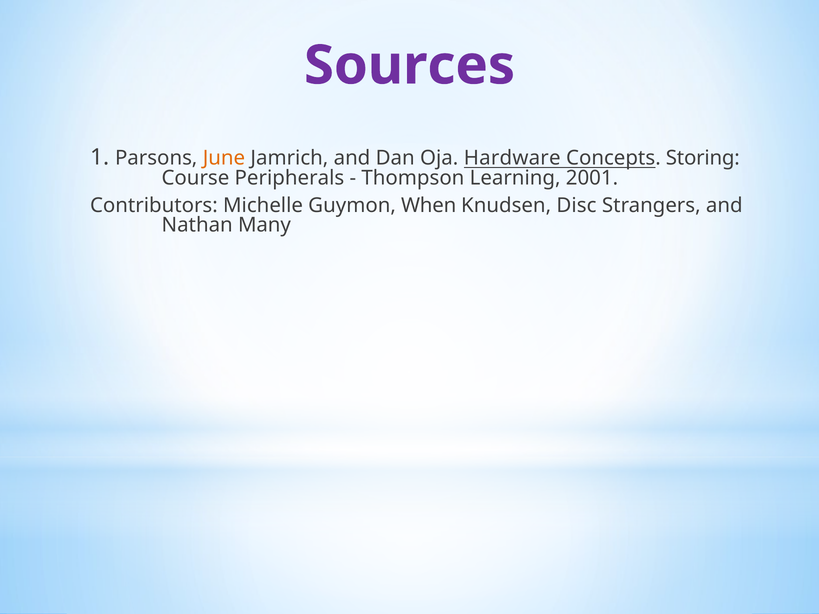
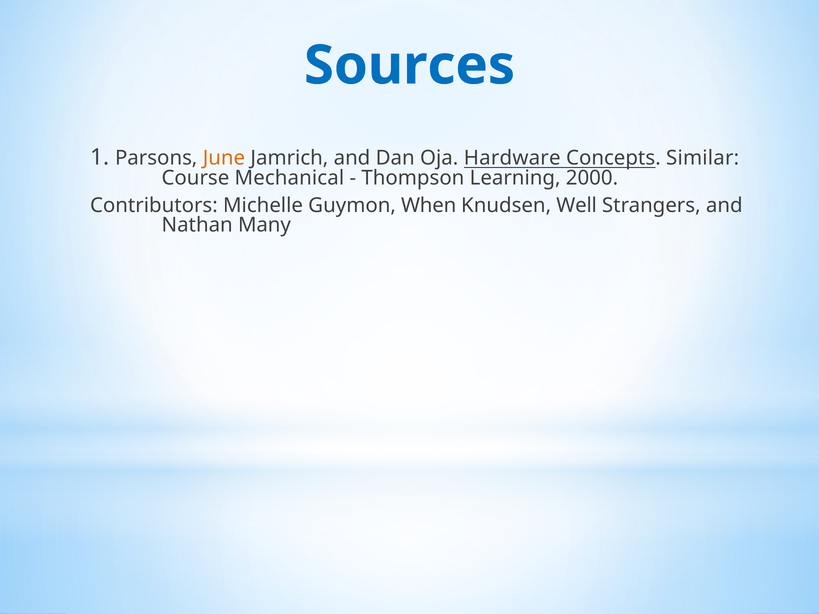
Sources colour: purple -> blue (410, 66)
Storing: Storing -> Similar (703, 158)
Peripherals: Peripherals -> Mechanical (289, 178)
2001: 2001 -> 2000 (592, 178)
Disc: Disc -> Well (577, 205)
